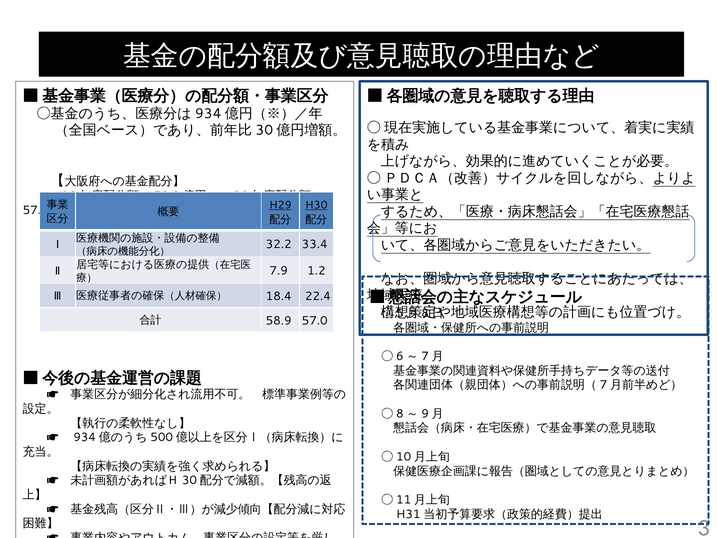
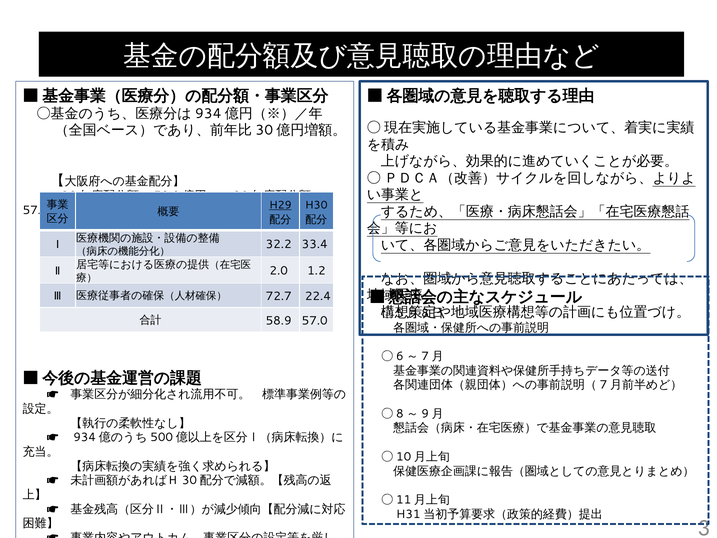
H30 underline: present -> none (316, 205)
7.9: 7.9 -> 2.0 (279, 271)
18.4: 18.4 -> 72.7 (279, 296)
